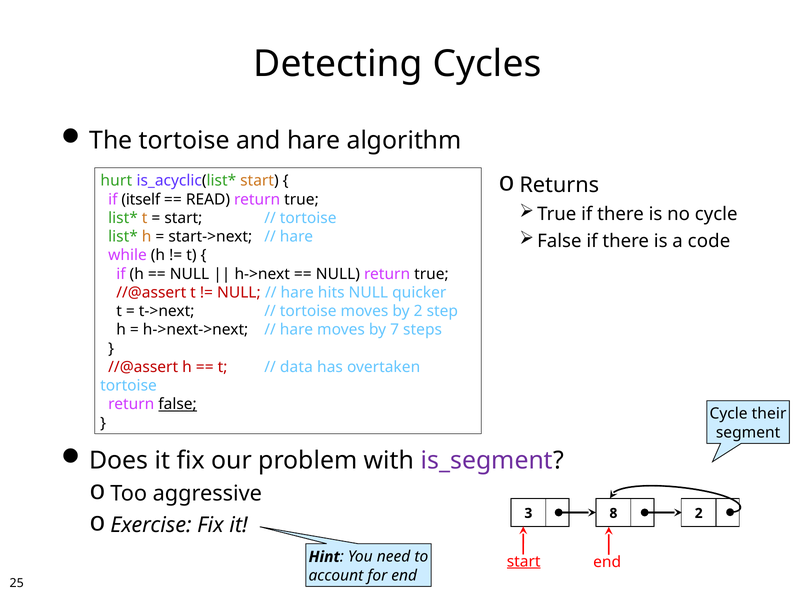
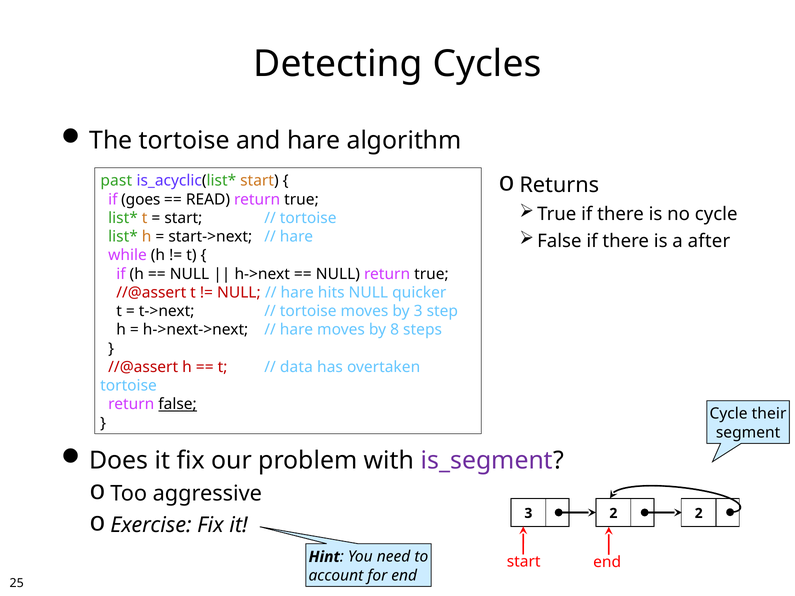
hurt: hurt -> past (116, 181)
itself: itself -> goes (141, 199)
code: code -> after (709, 241)
by 2: 2 -> 3 (418, 311)
7: 7 -> 8 (395, 330)
3 8: 8 -> 2 (613, 514)
start underline: present -> none (524, 562)
